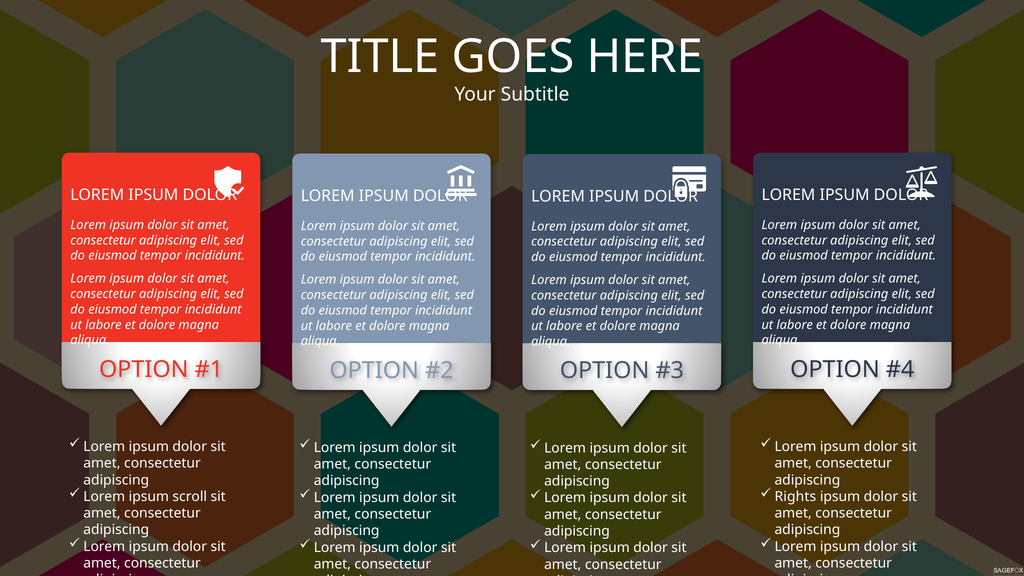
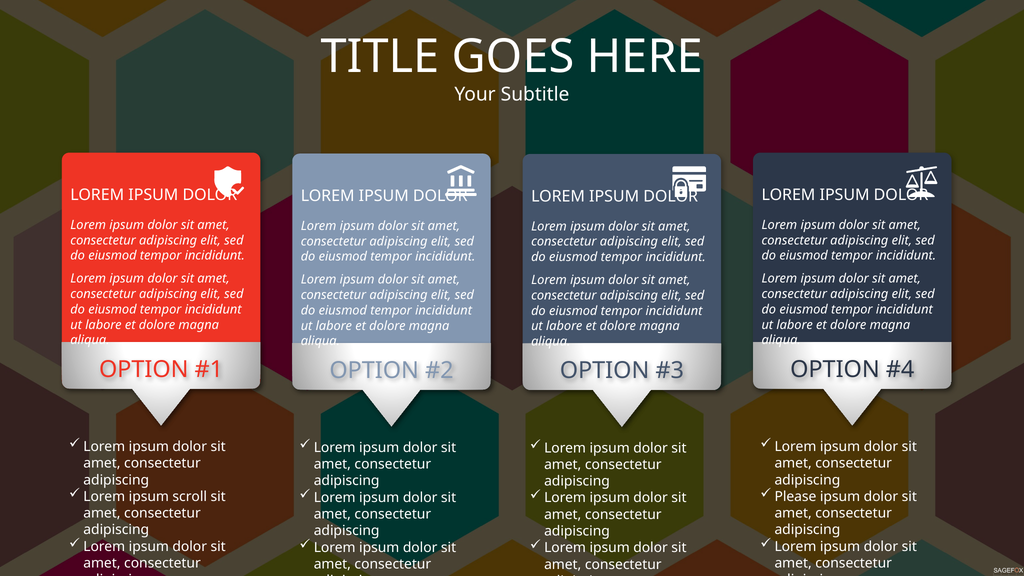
Rights: Rights -> Please (795, 497)
